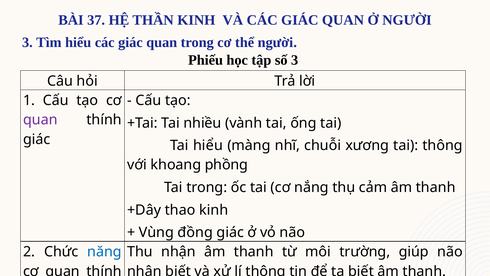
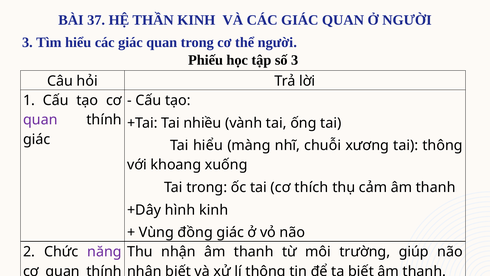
phồng: phồng -> xuống (226, 165)
nắng: nắng -> thích (311, 187)
thao: thao -> hình (180, 210)
năng colour: blue -> purple (104, 252)
